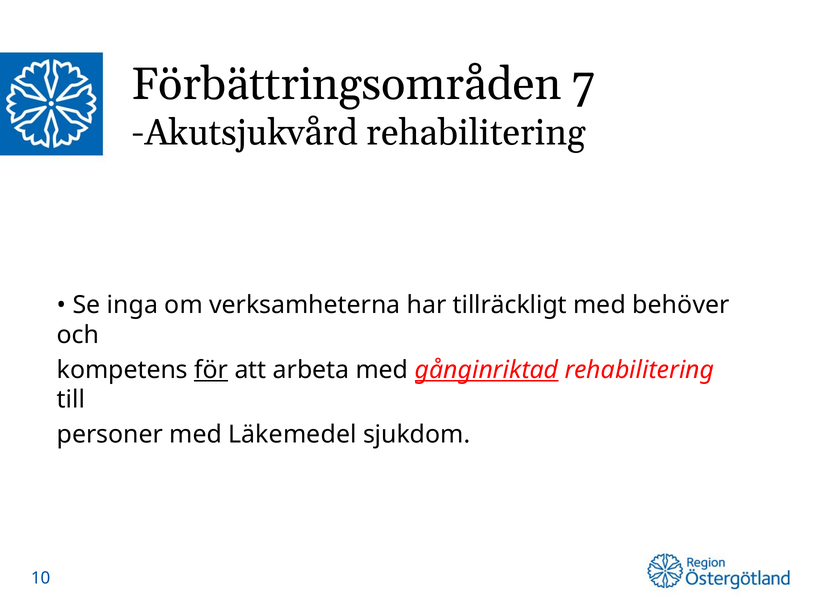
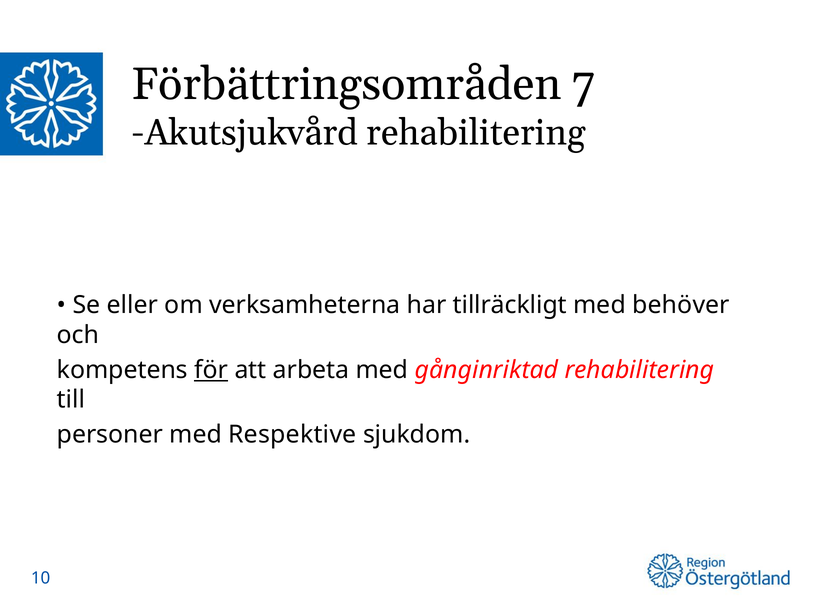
inga: inga -> eller (132, 305)
gånginriktad underline: present -> none (487, 370)
Läkemedel: Läkemedel -> Respektive (292, 435)
